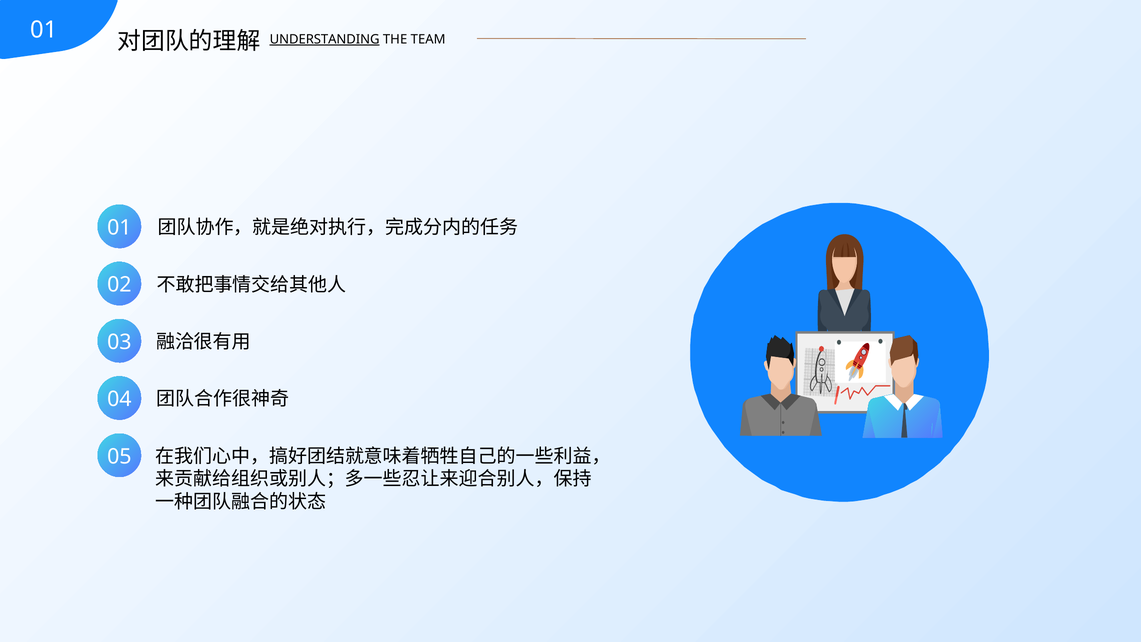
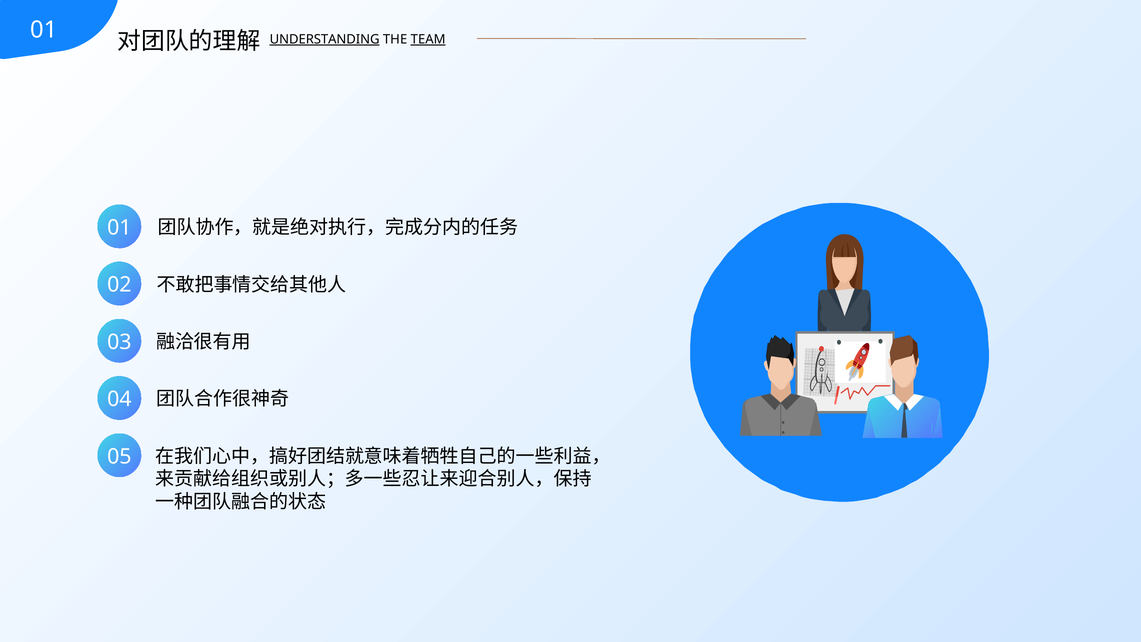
TEAM underline: none -> present (428, 39)
